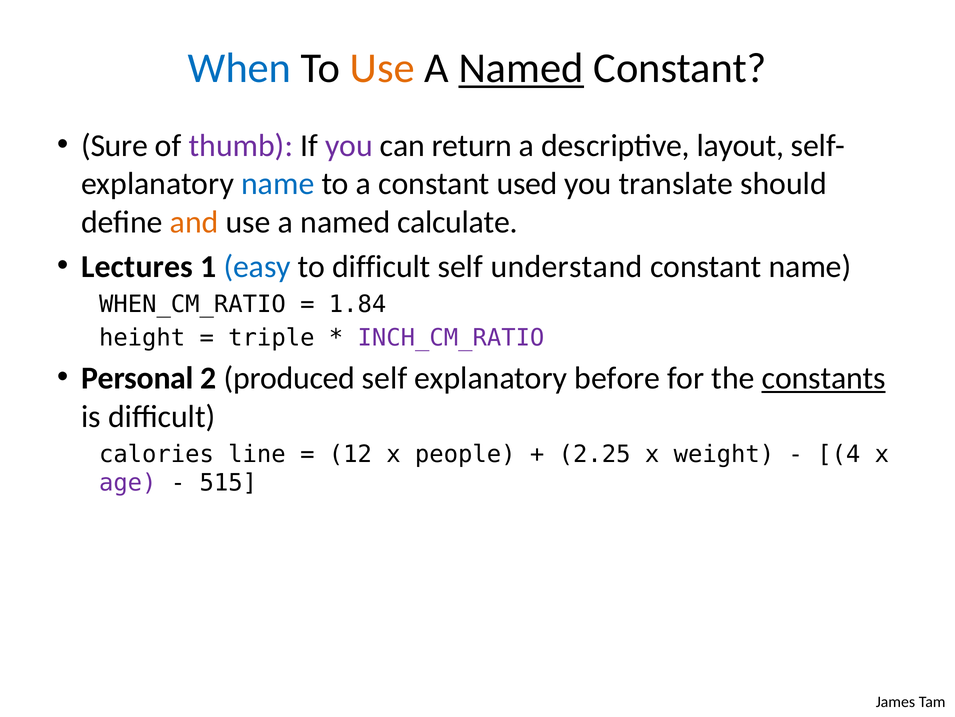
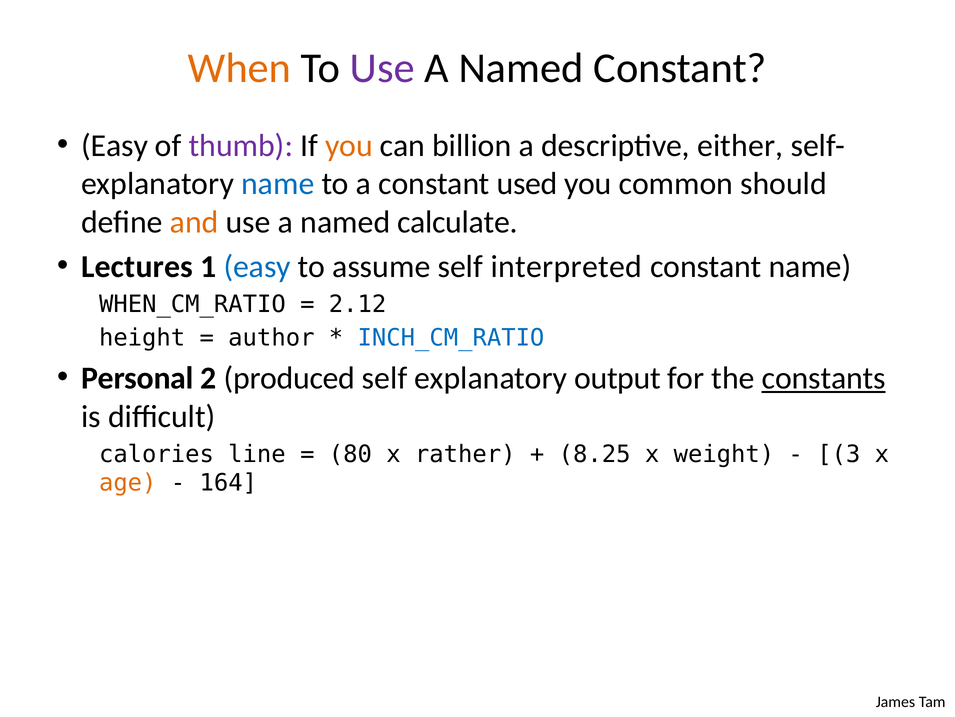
When colour: blue -> orange (240, 68)
Use colour: orange -> purple (382, 68)
Named underline: present -> none (521, 68)
Sure: Sure -> Easy (115, 145)
you colour: purple -> orange (349, 145)
return: return -> billion (472, 145)
layout: layout -> either (740, 145)
translate: translate -> common (676, 184)
to difficult: difficult -> assume (381, 266)
understand: understand -> interpreted (566, 266)
1.84: 1.84 -> 2.12 (358, 304)
triple: triple -> author (271, 338)
INCH_CM_RATIO colour: purple -> blue (451, 338)
before: before -> output (617, 378)
12: 12 -> 80 (350, 454)
people: people -> rather (465, 454)
2.25: 2.25 -> 8.25 (595, 454)
4: 4 -> 3 (839, 454)
age colour: purple -> orange (128, 482)
515: 515 -> 164 (228, 482)
